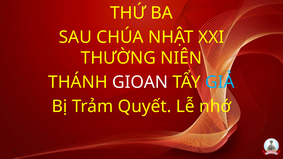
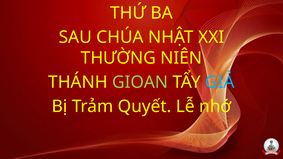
GIOAN colour: white -> light green (140, 82)
